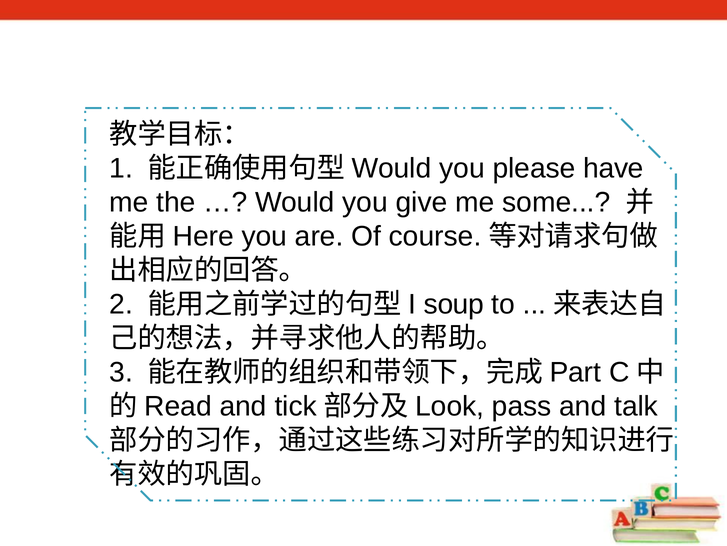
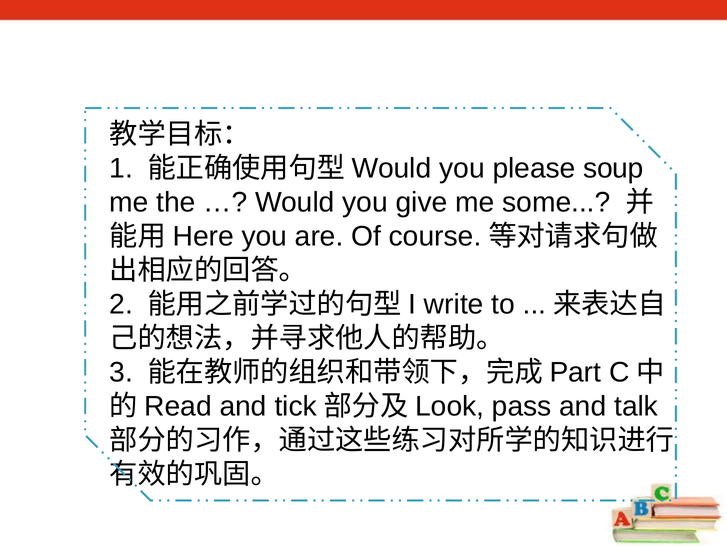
have: have -> soup (613, 168)
soup: soup -> write (454, 304)
